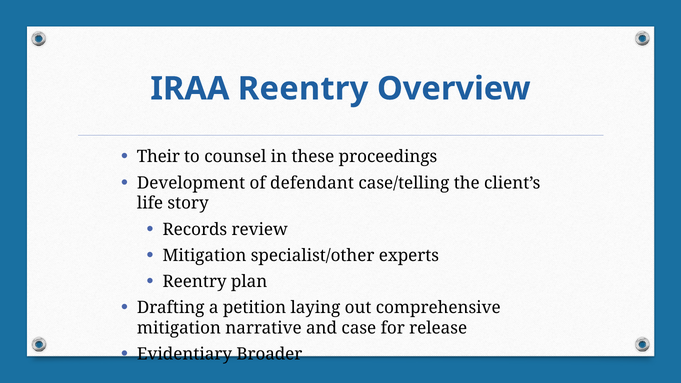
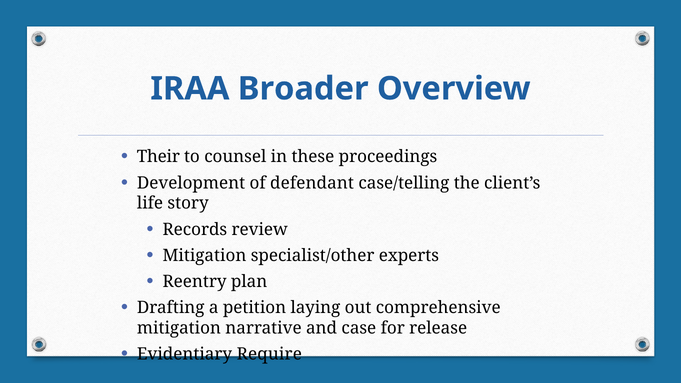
IRAA Reentry: Reentry -> Broader (303, 89)
Broader: Broader -> Require (269, 354)
